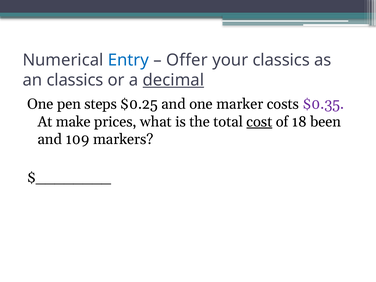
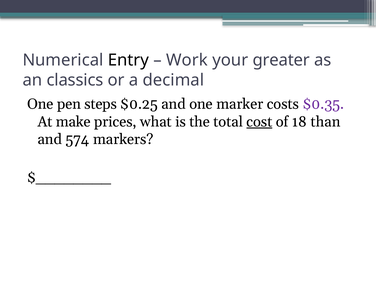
Entry colour: blue -> black (128, 60)
Offer: Offer -> Work (187, 60)
your classics: classics -> greater (281, 60)
decimal underline: present -> none (173, 80)
been: been -> than (326, 122)
109: 109 -> 574 (77, 139)
